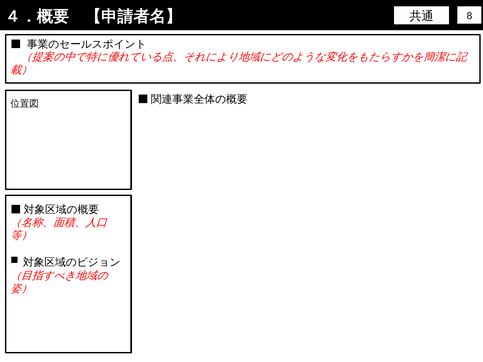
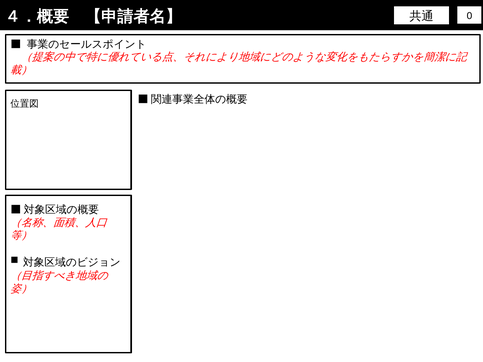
8: 8 -> 0 (469, 16)
